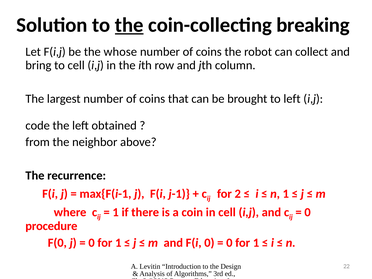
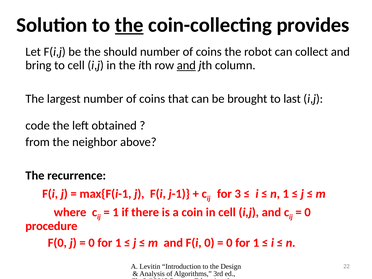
breaking: breaking -> provides (313, 25)
whose: whose -> should (120, 52)
and underline: none -> present (186, 65)
to left: left -> last (292, 99)
2: 2 -> 3 (238, 194)
